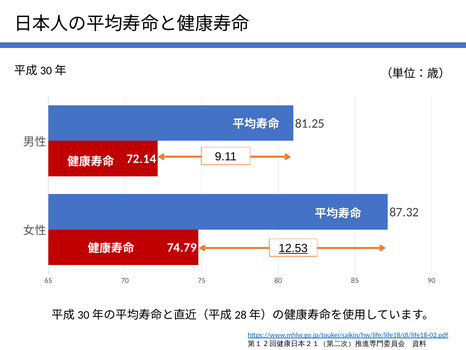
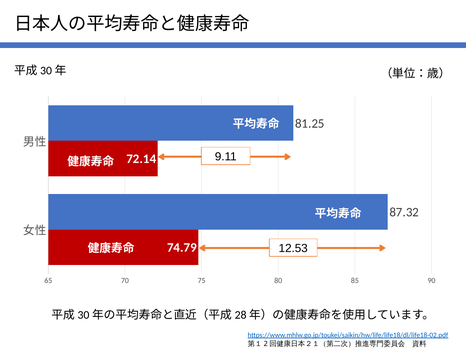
12.53 underline: present -> none (293, 248)
